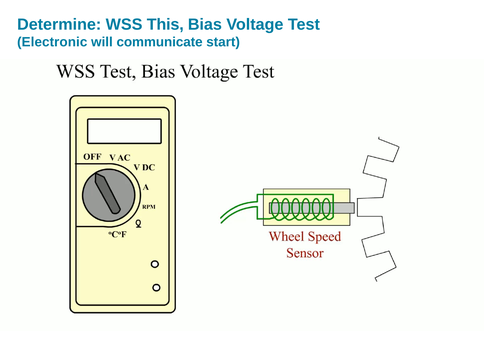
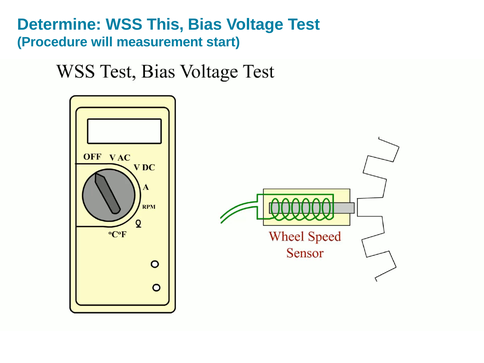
Electronic: Electronic -> Procedure (52, 42)
communicate: communicate -> measurement (160, 42)
